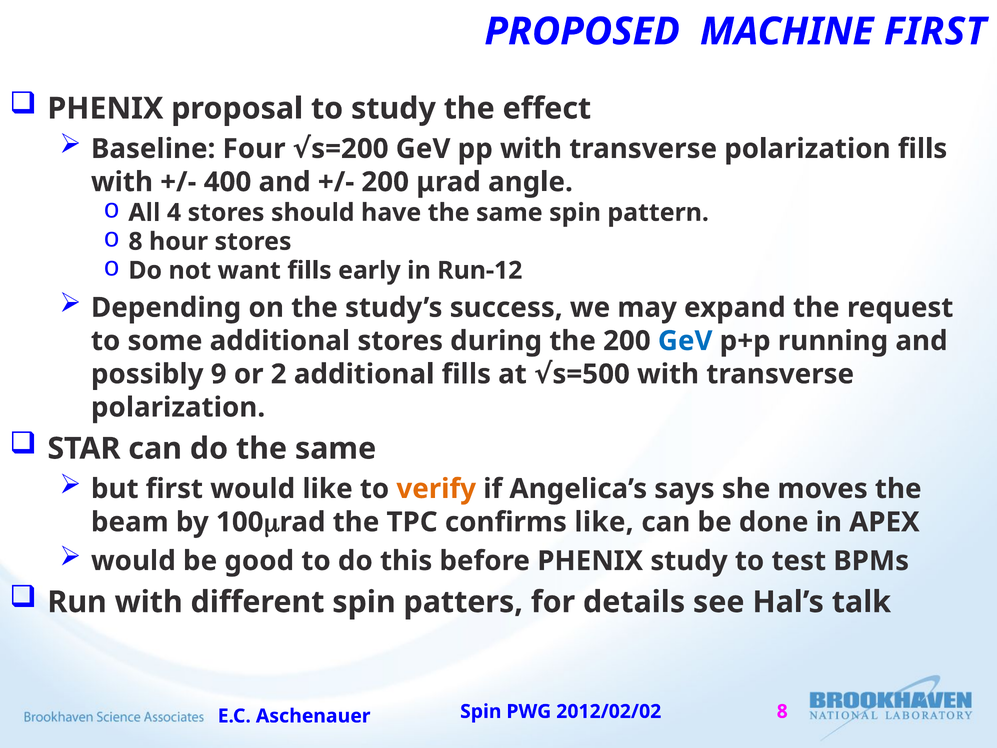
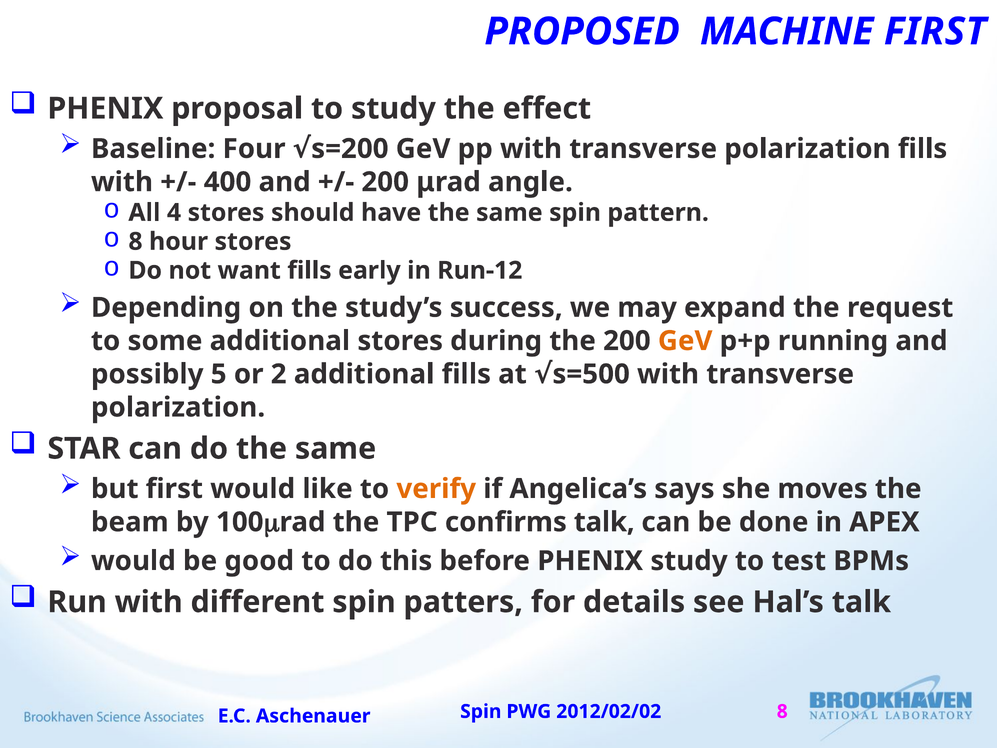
GeV colour: blue -> orange (685, 341)
9: 9 -> 5 (219, 374)
confirms like: like -> talk (604, 522)
